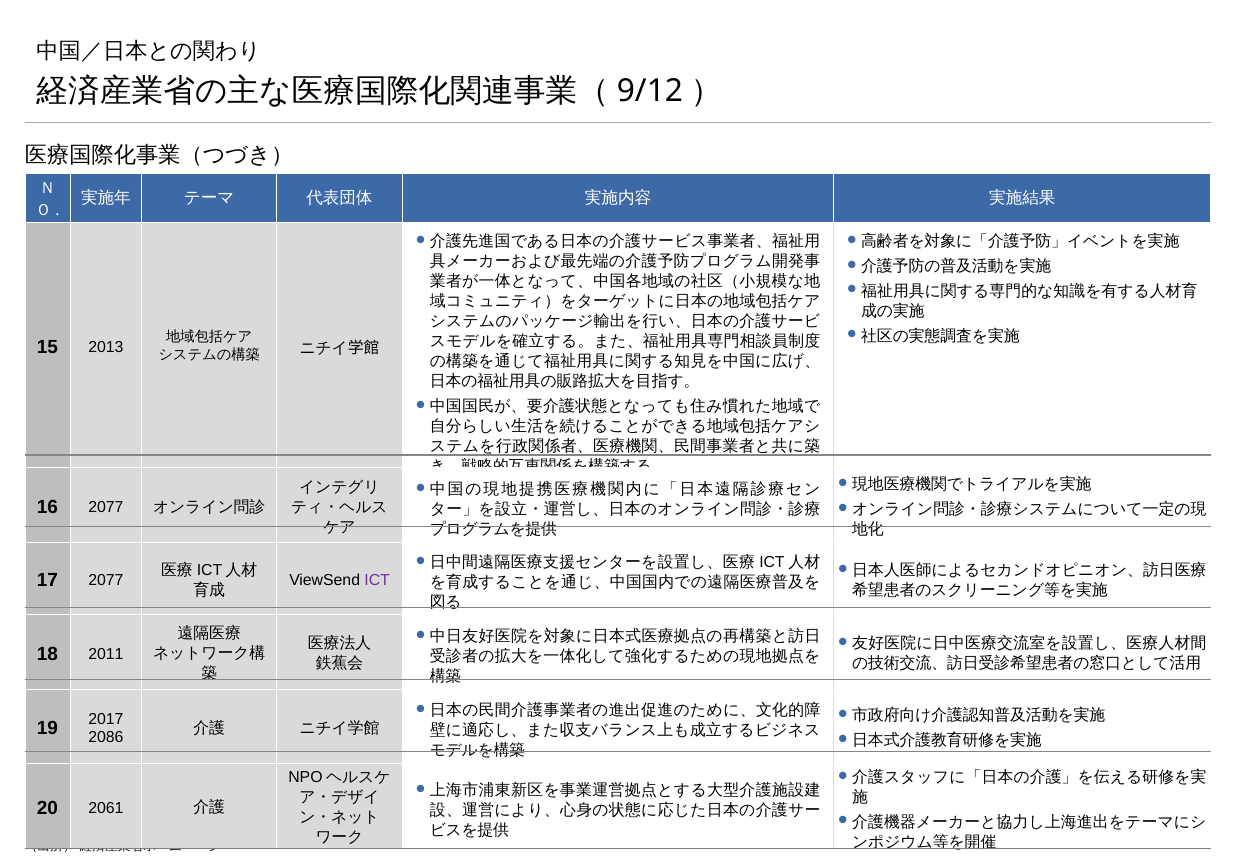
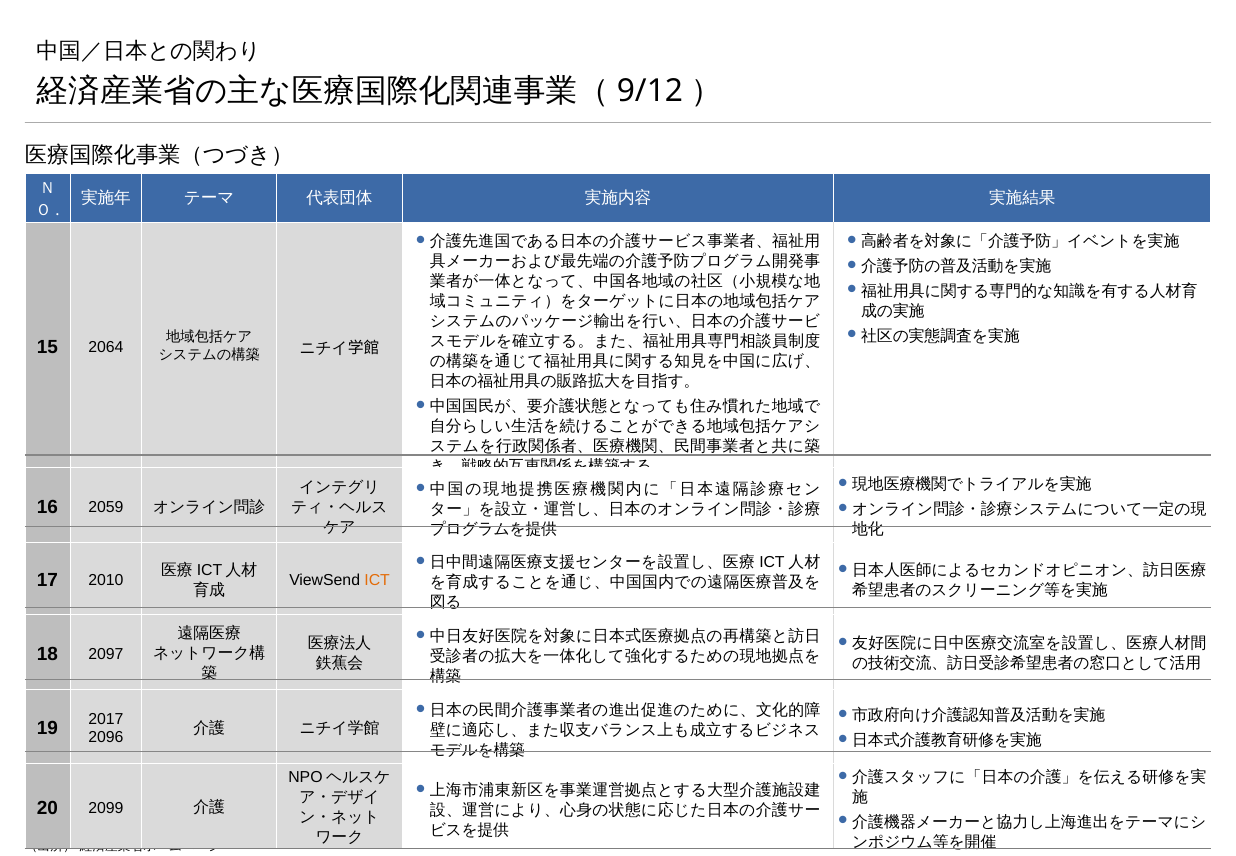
2013: 2013 -> 2064 (106, 347)
16 2077: 2077 -> 2059 (106, 507)
17 2077: 2077 -> 2010 (106, 580)
ICT colour: purple -> orange (377, 580)
2011: 2011 -> 2097 (106, 654)
2086: 2086 -> 2096 (106, 737)
2061: 2061 -> 2099 (106, 808)
